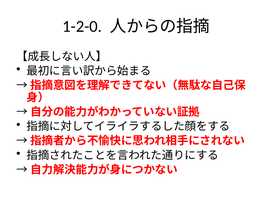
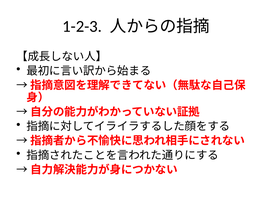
1-2-0: 1-2-0 -> 1-2-3 (82, 26)
